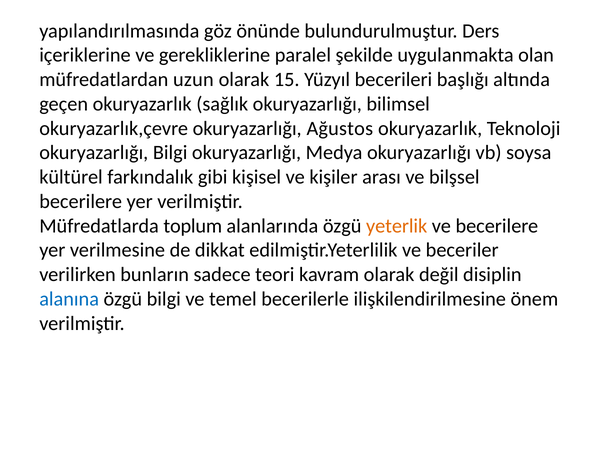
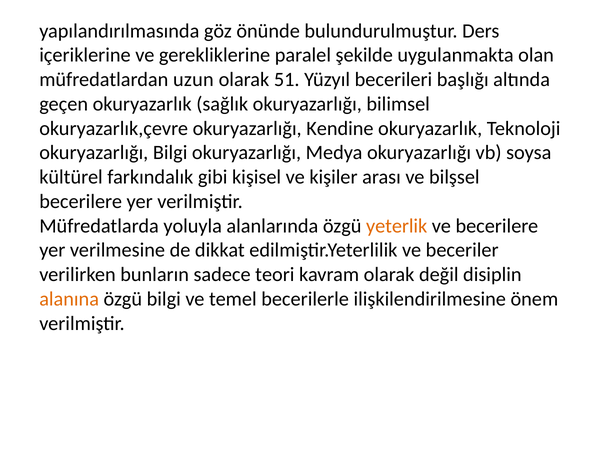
15: 15 -> 51 (287, 80)
Ağustos: Ağustos -> Kendine (340, 128)
toplum: toplum -> yoluyla (193, 226)
alanına colour: blue -> orange (69, 299)
